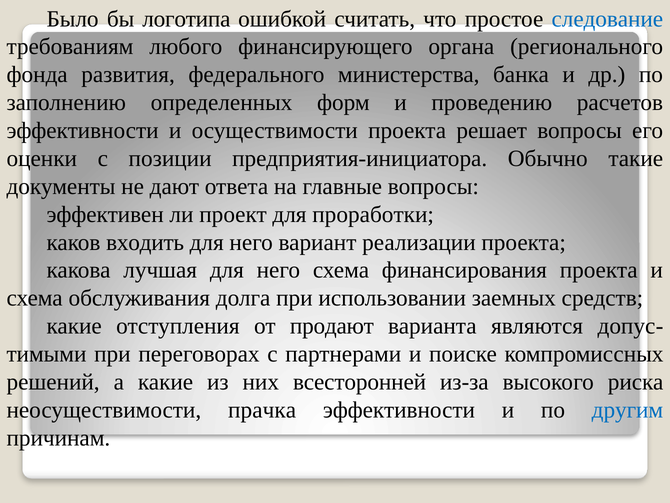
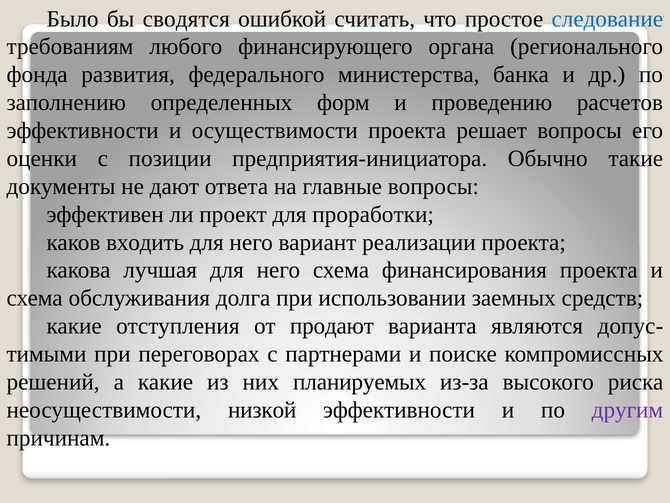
логотипа: логотипа -> сводятся (186, 19)
всесторонней: всесторонней -> планируемых (360, 382)
прачка: прачка -> низкой (262, 410)
другим colour: blue -> purple (627, 410)
